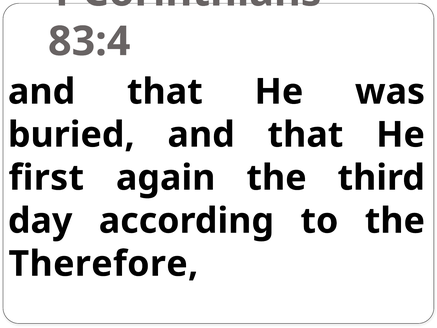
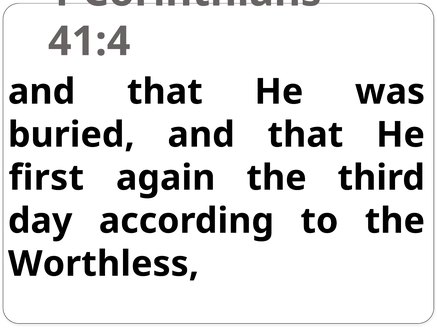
83:4: 83:4 -> 41:4 (89, 41)
Therefore: Therefore -> Worthless (103, 264)
